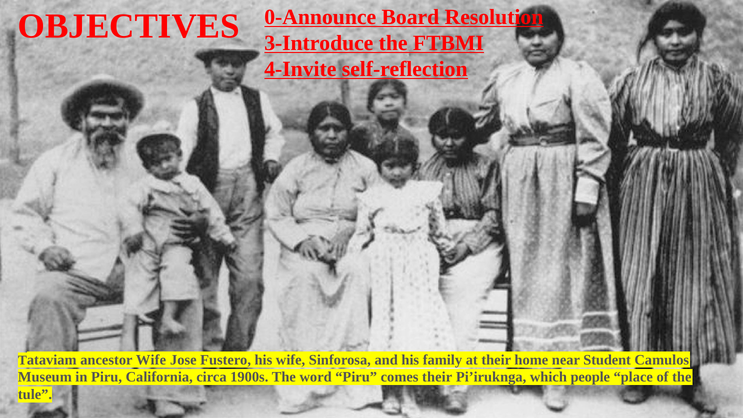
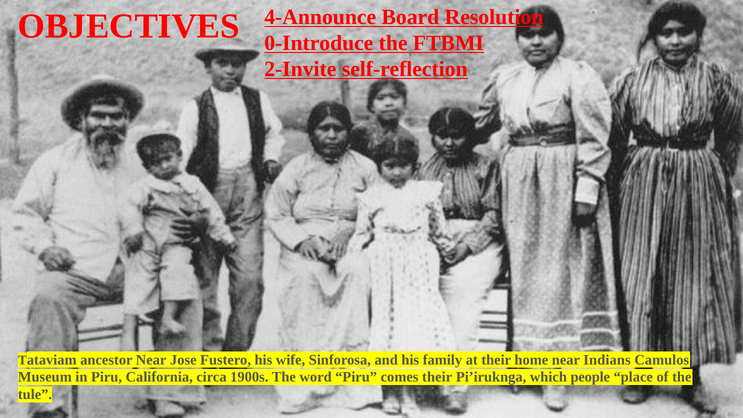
0-Announce: 0-Announce -> 4-Announce (320, 17)
3-Introduce: 3-Introduce -> 0-Introduce (319, 43)
4-Invite: 4-Invite -> 2-Invite (300, 69)
ancestor Wife: Wife -> Near (151, 360)
Student: Student -> Indians (607, 360)
